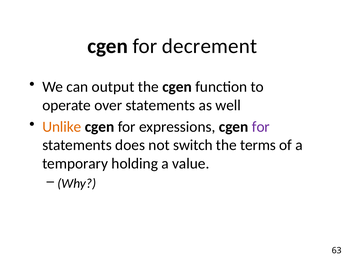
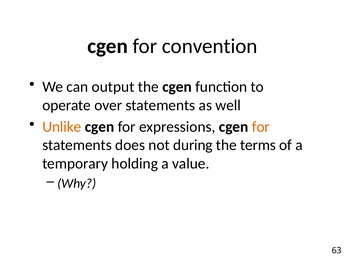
decrement: decrement -> convention (210, 46)
for colour: purple -> orange (261, 127)
switch: switch -> during (193, 145)
